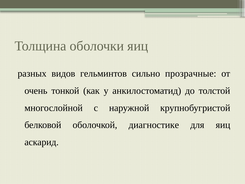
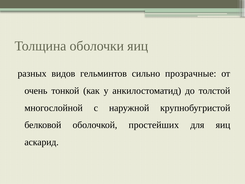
диагностике: диагностике -> простейших (154, 125)
